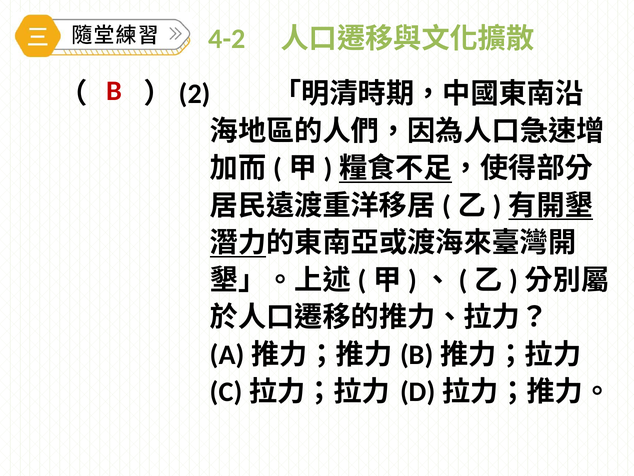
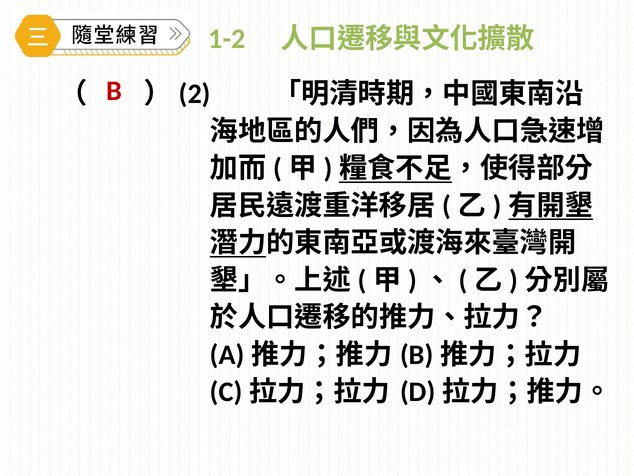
4-2: 4-2 -> 1-2 (227, 39)
